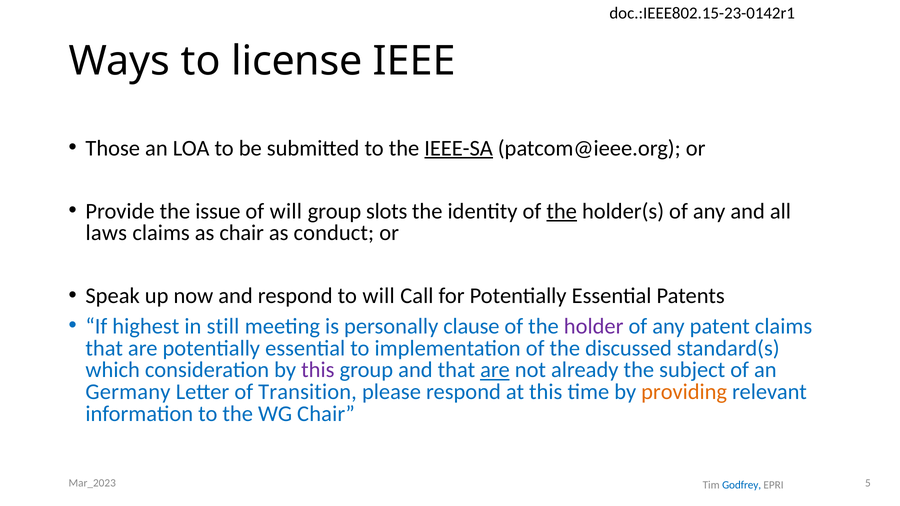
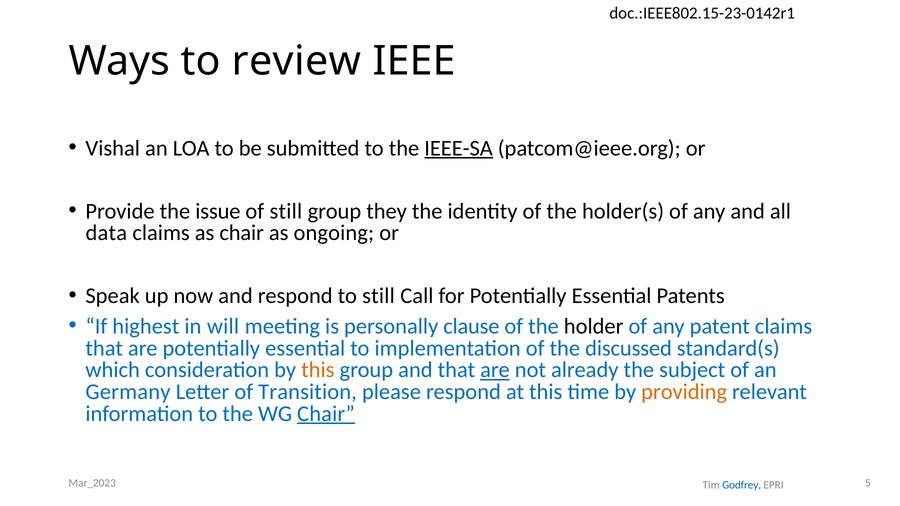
license: license -> review (296, 61)
Those: Those -> Vishal (113, 148)
of will: will -> still (286, 211)
slots: slots -> they (387, 211)
the underline: present -> none (562, 211)
laws: laws -> data (106, 233)
conduct: conduct -> ongoing (334, 233)
to will: will -> still (379, 296)
still: still -> will (223, 326)
holder colour: purple -> black (594, 326)
this colour: purple -> orange (318, 370)
Chair underline: none -> present (326, 414)
